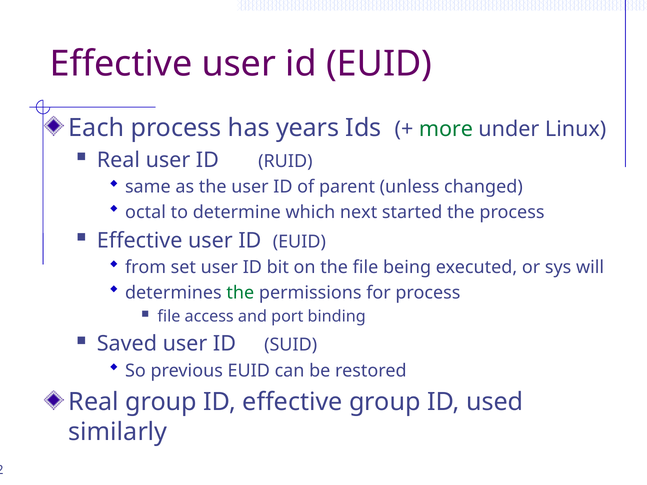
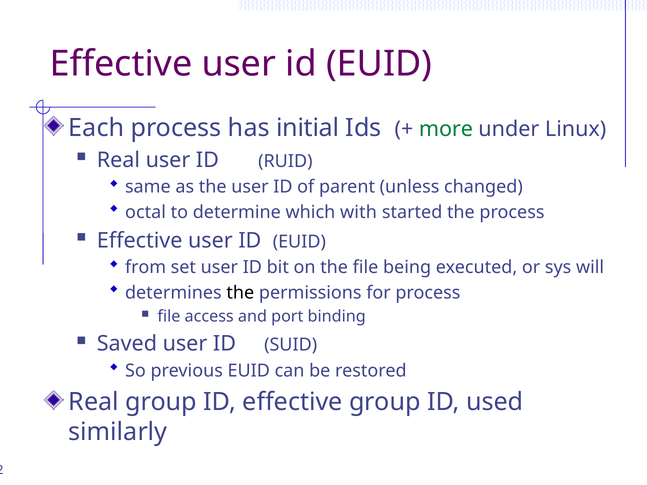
years: years -> initial (308, 128)
next: next -> with (358, 212)
the colour: green -> black (240, 293)
